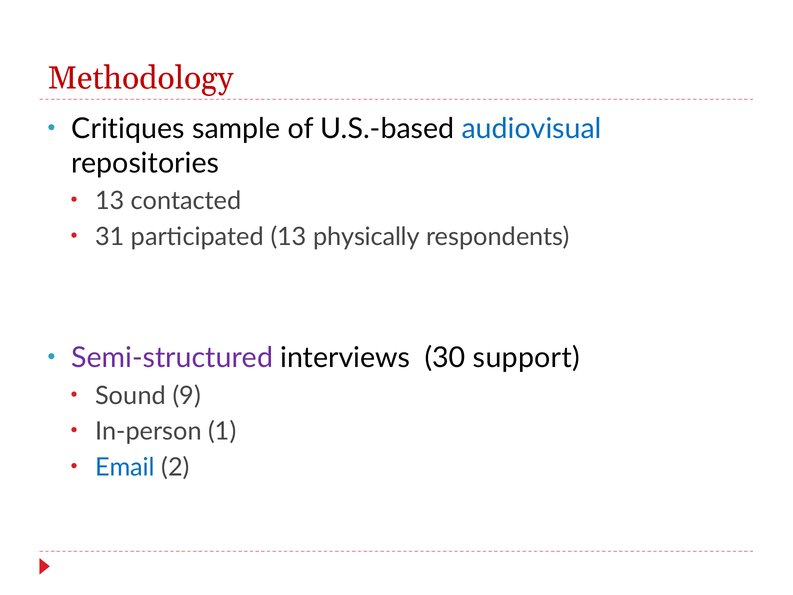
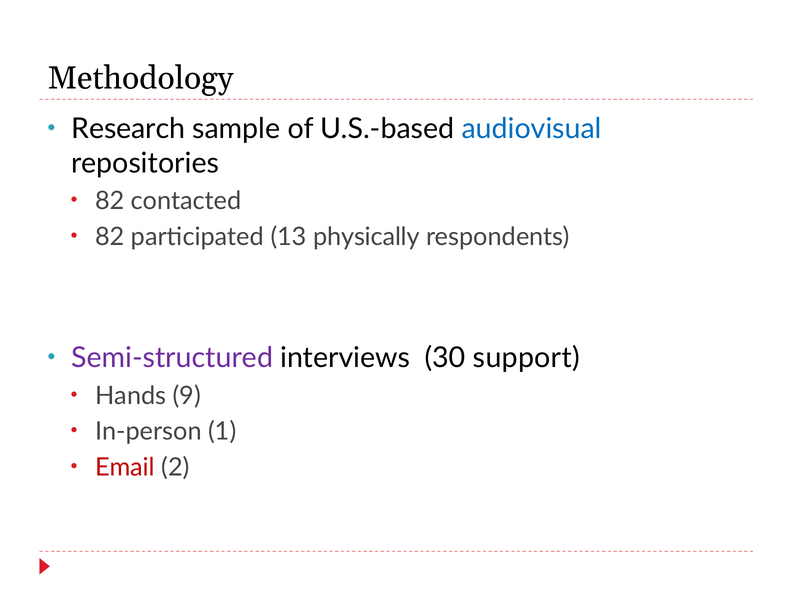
Methodology colour: red -> black (140, 78)
Critiques: Critiques -> Research (128, 129)
13: 13 -> 82 (110, 201)
31: 31 -> 82 (110, 237)
Sound: Sound -> Hands (131, 395)
Email colour: blue -> red (125, 467)
